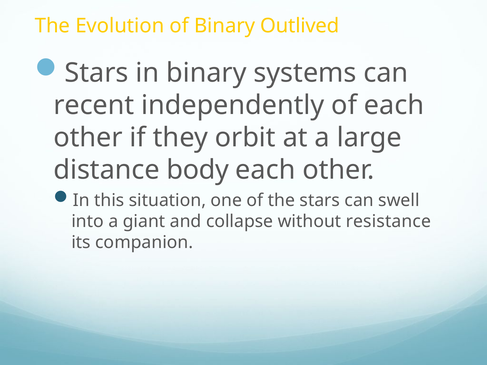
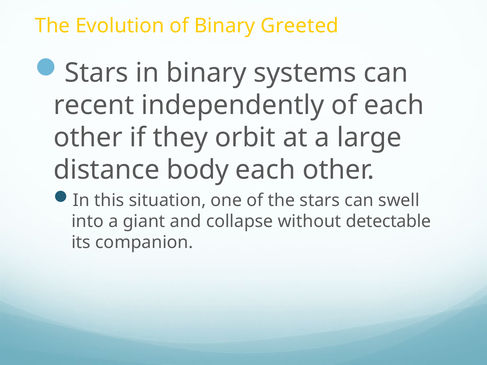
Outlived: Outlived -> Greeted (300, 26)
resistance: resistance -> detectable (389, 221)
